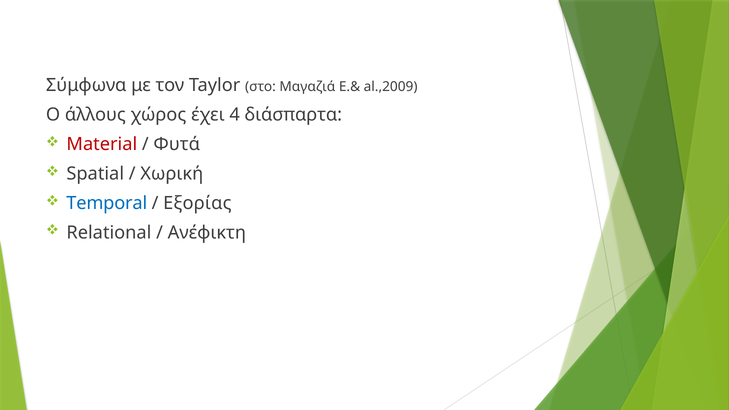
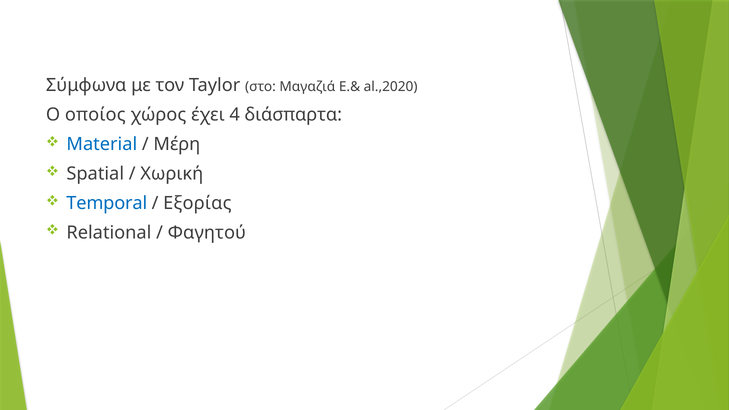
al.,2009: al.,2009 -> al.,2020 (391, 87)
άλλους: άλλους -> οποίος (95, 115)
Material colour: red -> blue (102, 144)
Φυτά: Φυτά -> Μέρη (177, 144)
Ανέφικτη: Ανέφικτη -> Φαγητού (207, 233)
